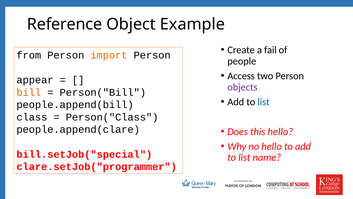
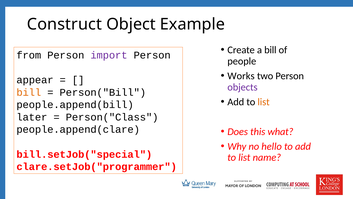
Reference: Reference -> Construct (64, 24)
a fail: fail -> bill (270, 50)
import colour: orange -> purple (109, 55)
Access: Access -> Works (241, 76)
list colour: blue -> orange (264, 102)
class: class -> later (32, 117)
this hello: hello -> what (280, 131)
